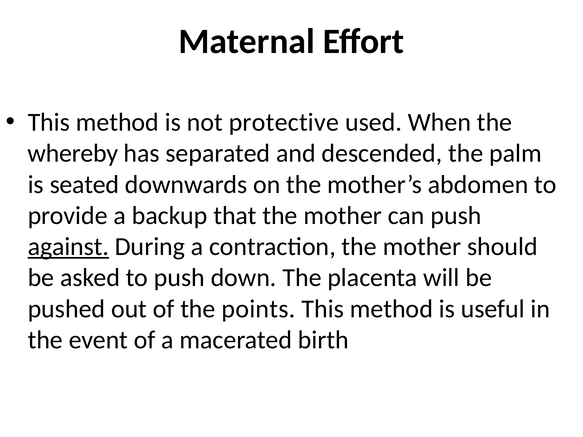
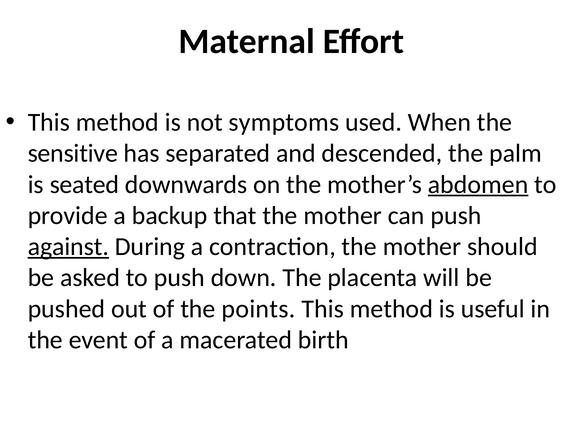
protective: protective -> symptoms (284, 122)
whereby: whereby -> sensitive (73, 153)
abdomen underline: none -> present (478, 185)
